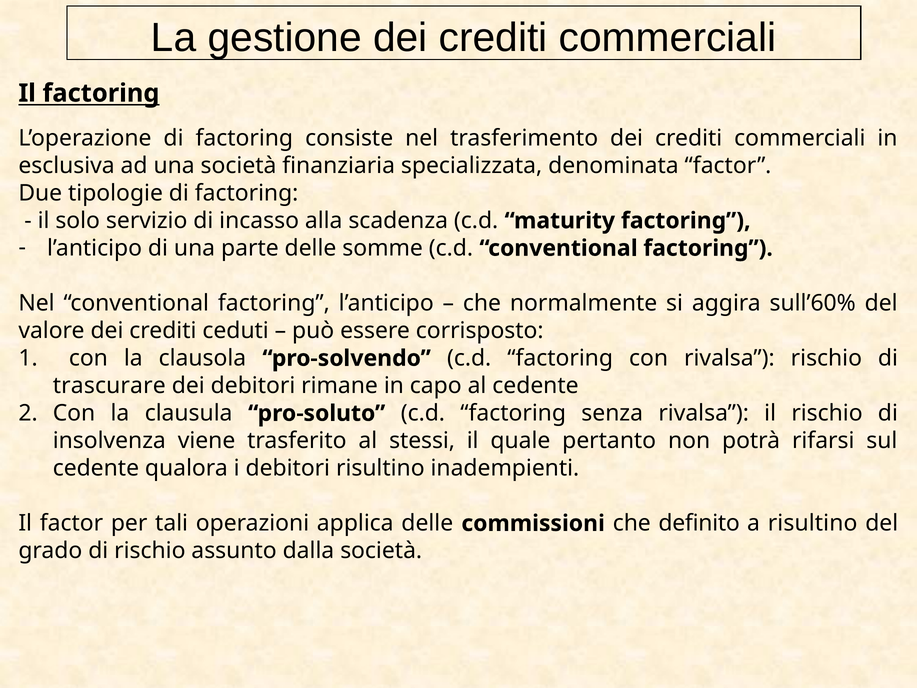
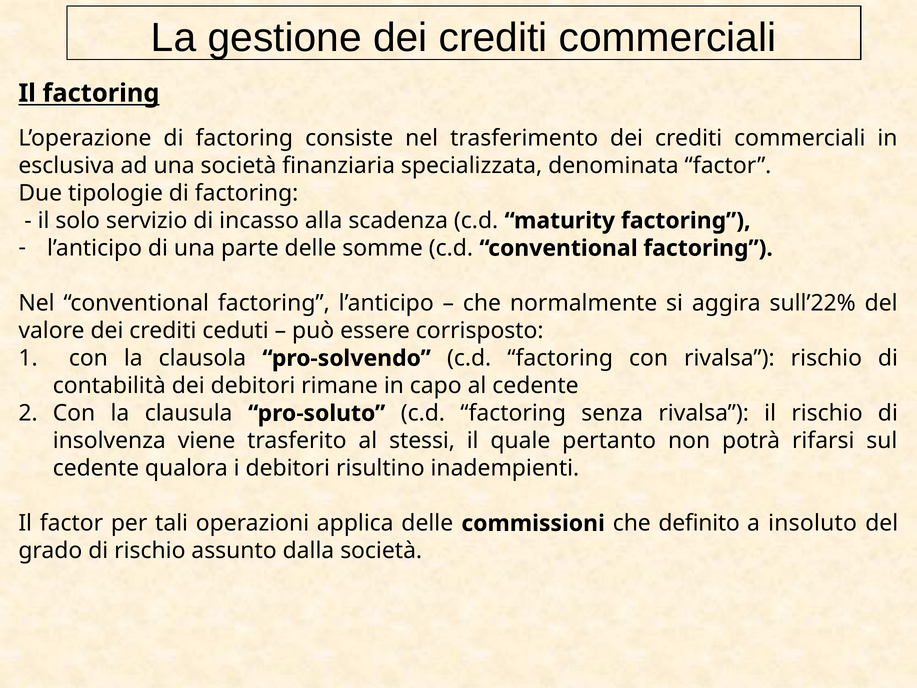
sull’60%: sull’60% -> sull’22% (813, 303)
trascurare: trascurare -> contabilità (109, 386)
a risultino: risultino -> insoluto (813, 523)
